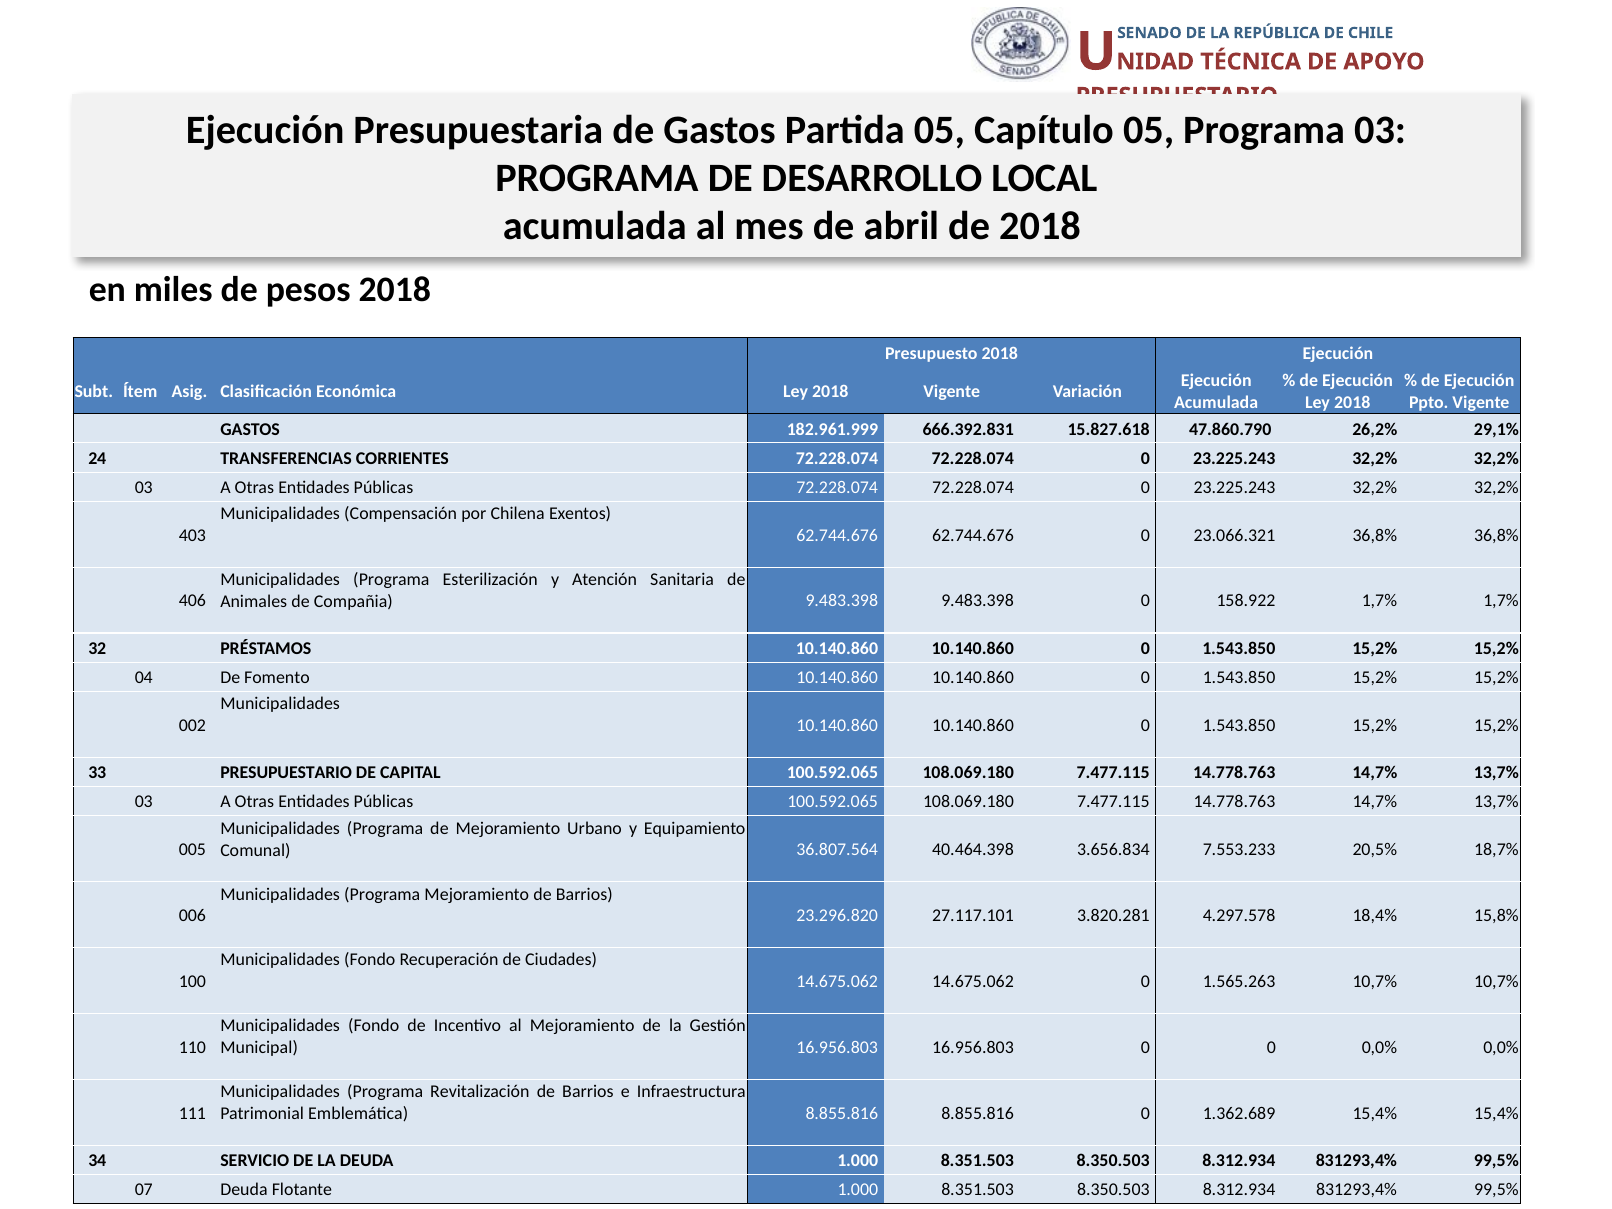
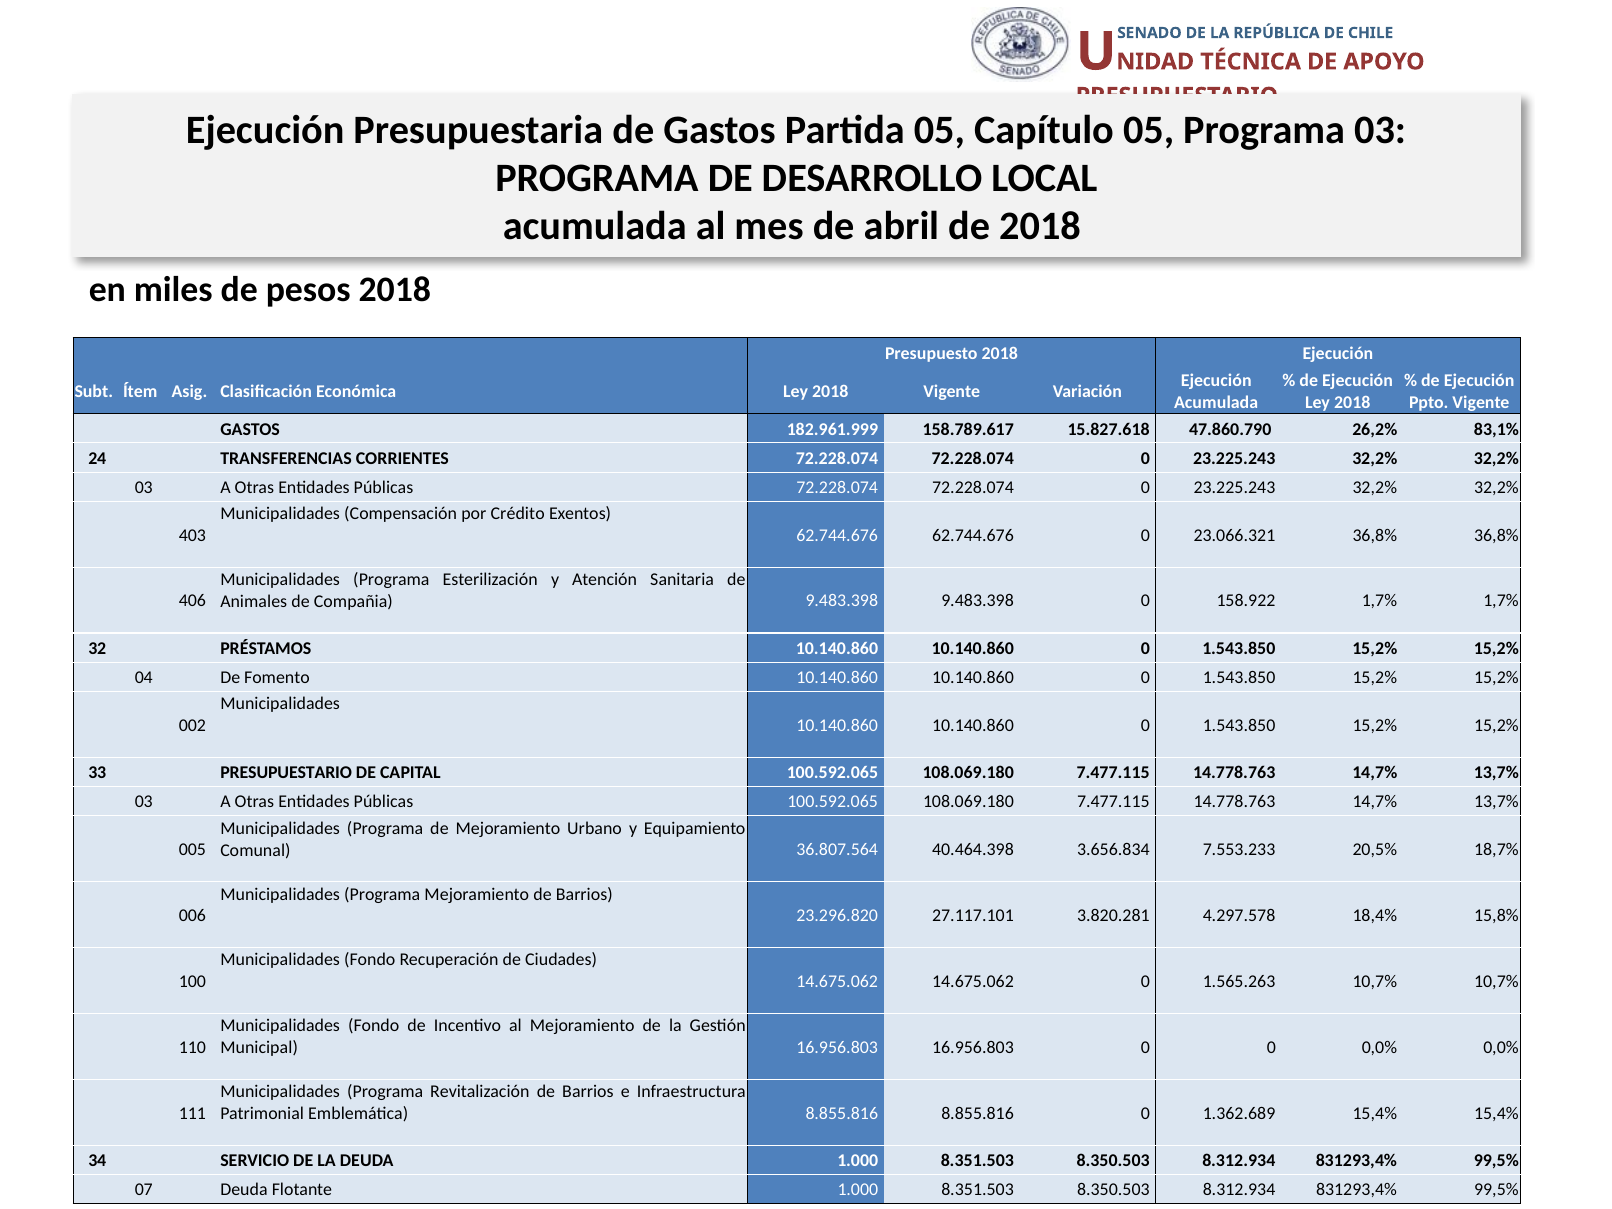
666.392.831: 666.392.831 -> 158.789.617 (968, 429)
29,1%: 29,1% -> 83,1% (1496, 429)
Chilena: Chilena -> Crédito (518, 514)
